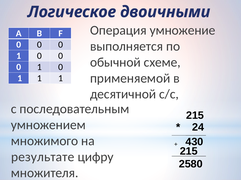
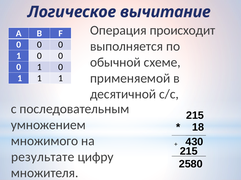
двоичными: двоичными -> вычитание (165, 12)
умножение: умножение -> происходит (183, 30)
24: 24 -> 18 (198, 128)
